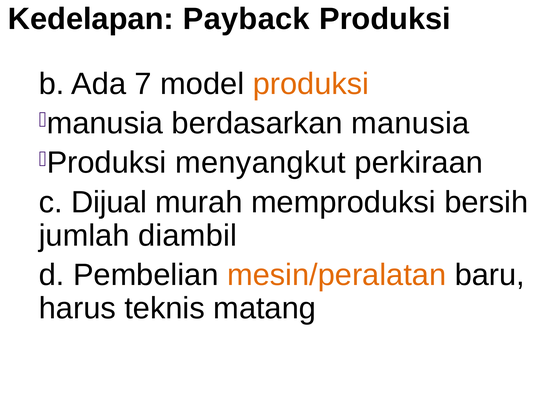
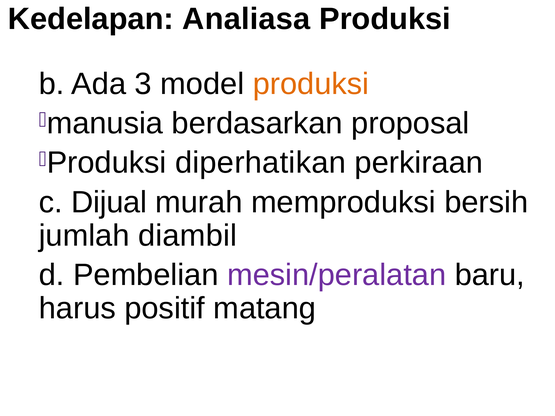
Payback: Payback -> Analiasa (246, 19)
7: 7 -> 3 (143, 84)
berdasarkan manusia: manusia -> proposal (410, 123)
menyangkut: menyangkut -> diperhatikan (260, 163)
mesin/peralatan colour: orange -> purple (337, 275)
teknis: teknis -> positif (165, 308)
